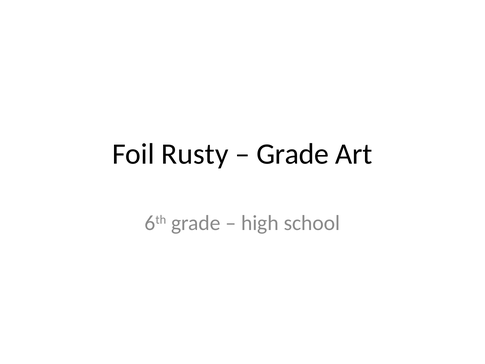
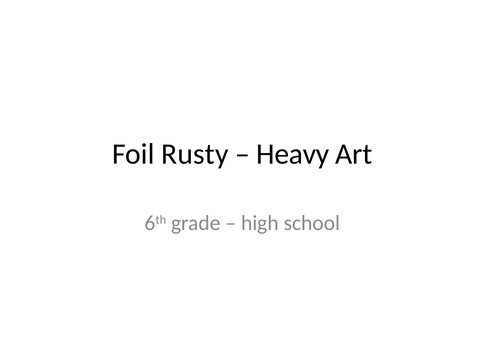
Grade: Grade -> Heavy (293, 154)
